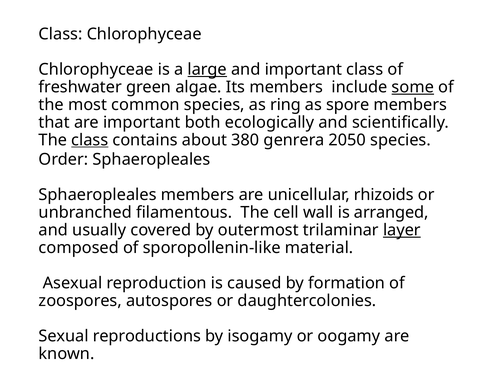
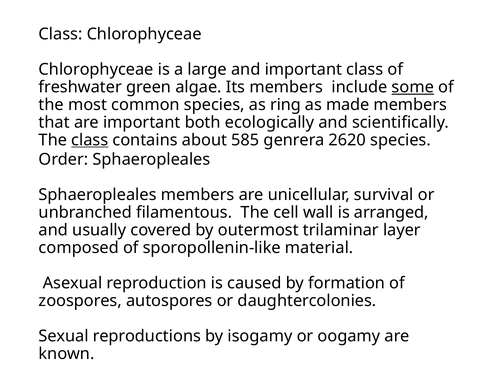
large underline: present -> none (207, 69)
spore: spore -> made (348, 105)
380: 380 -> 585 (245, 140)
2050: 2050 -> 2620 (347, 140)
rhizoids: rhizoids -> survival (384, 195)
layer underline: present -> none (402, 230)
